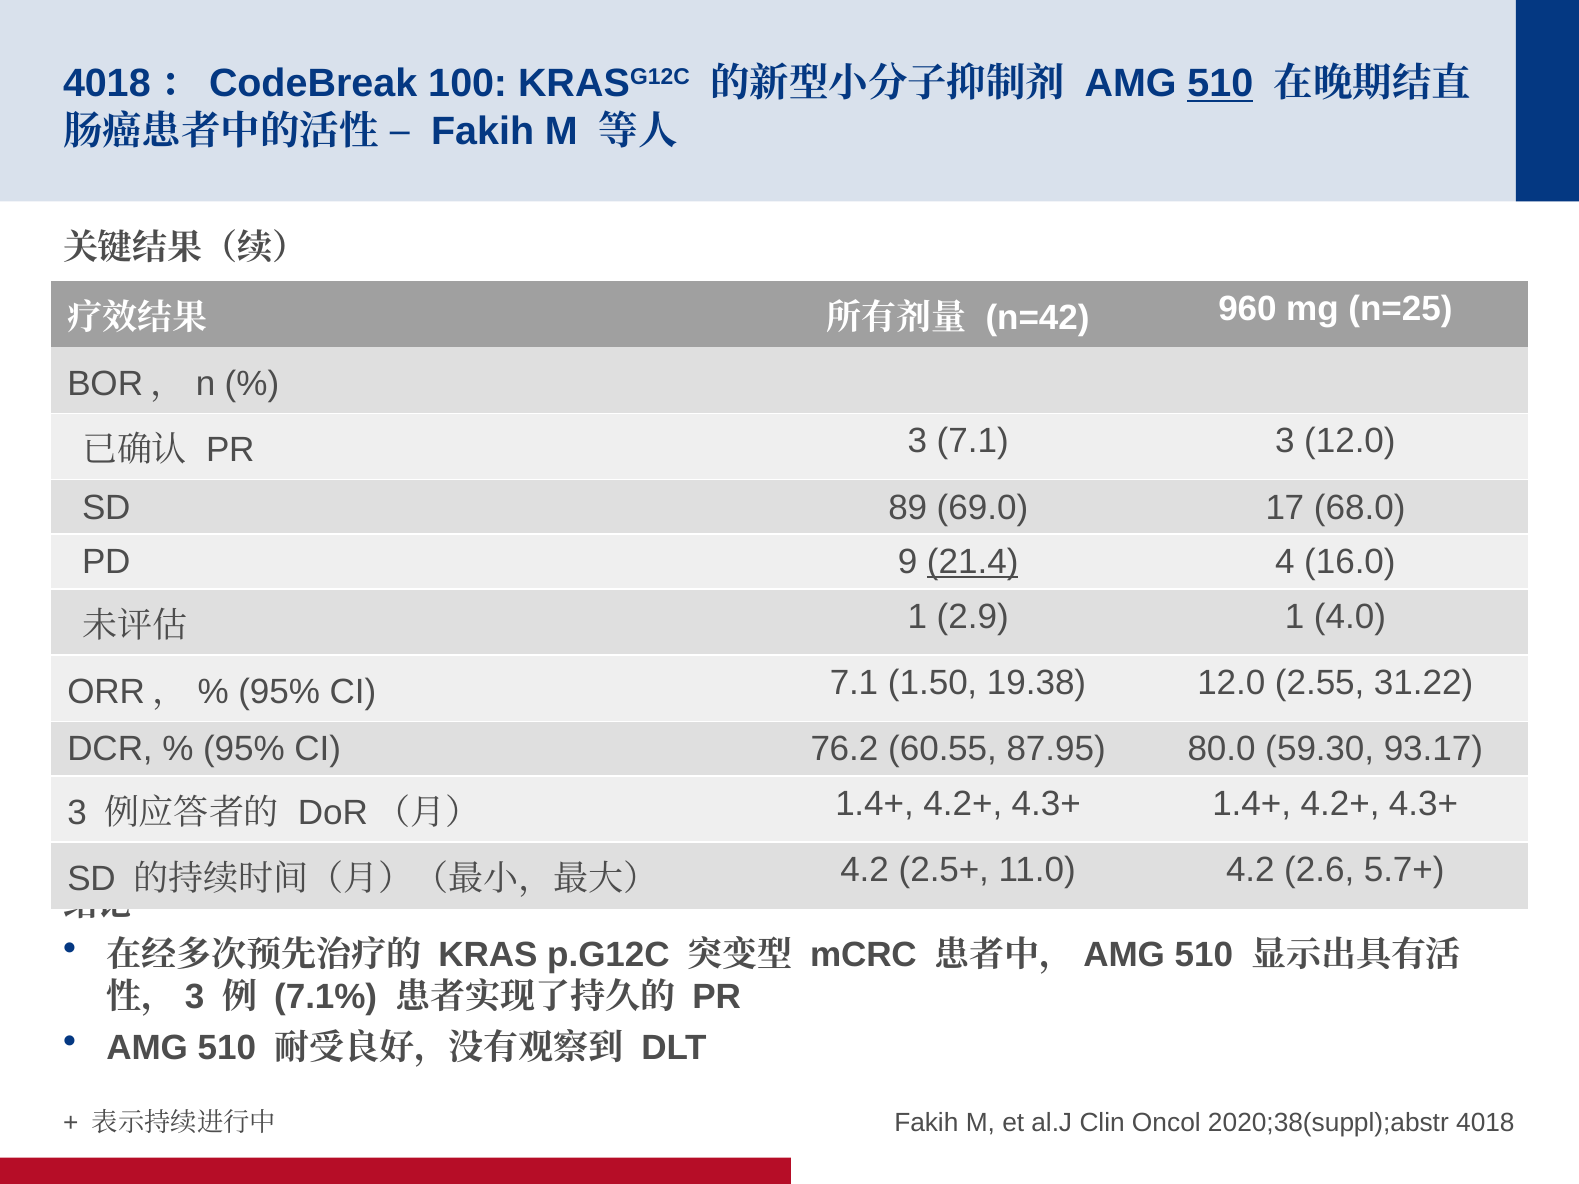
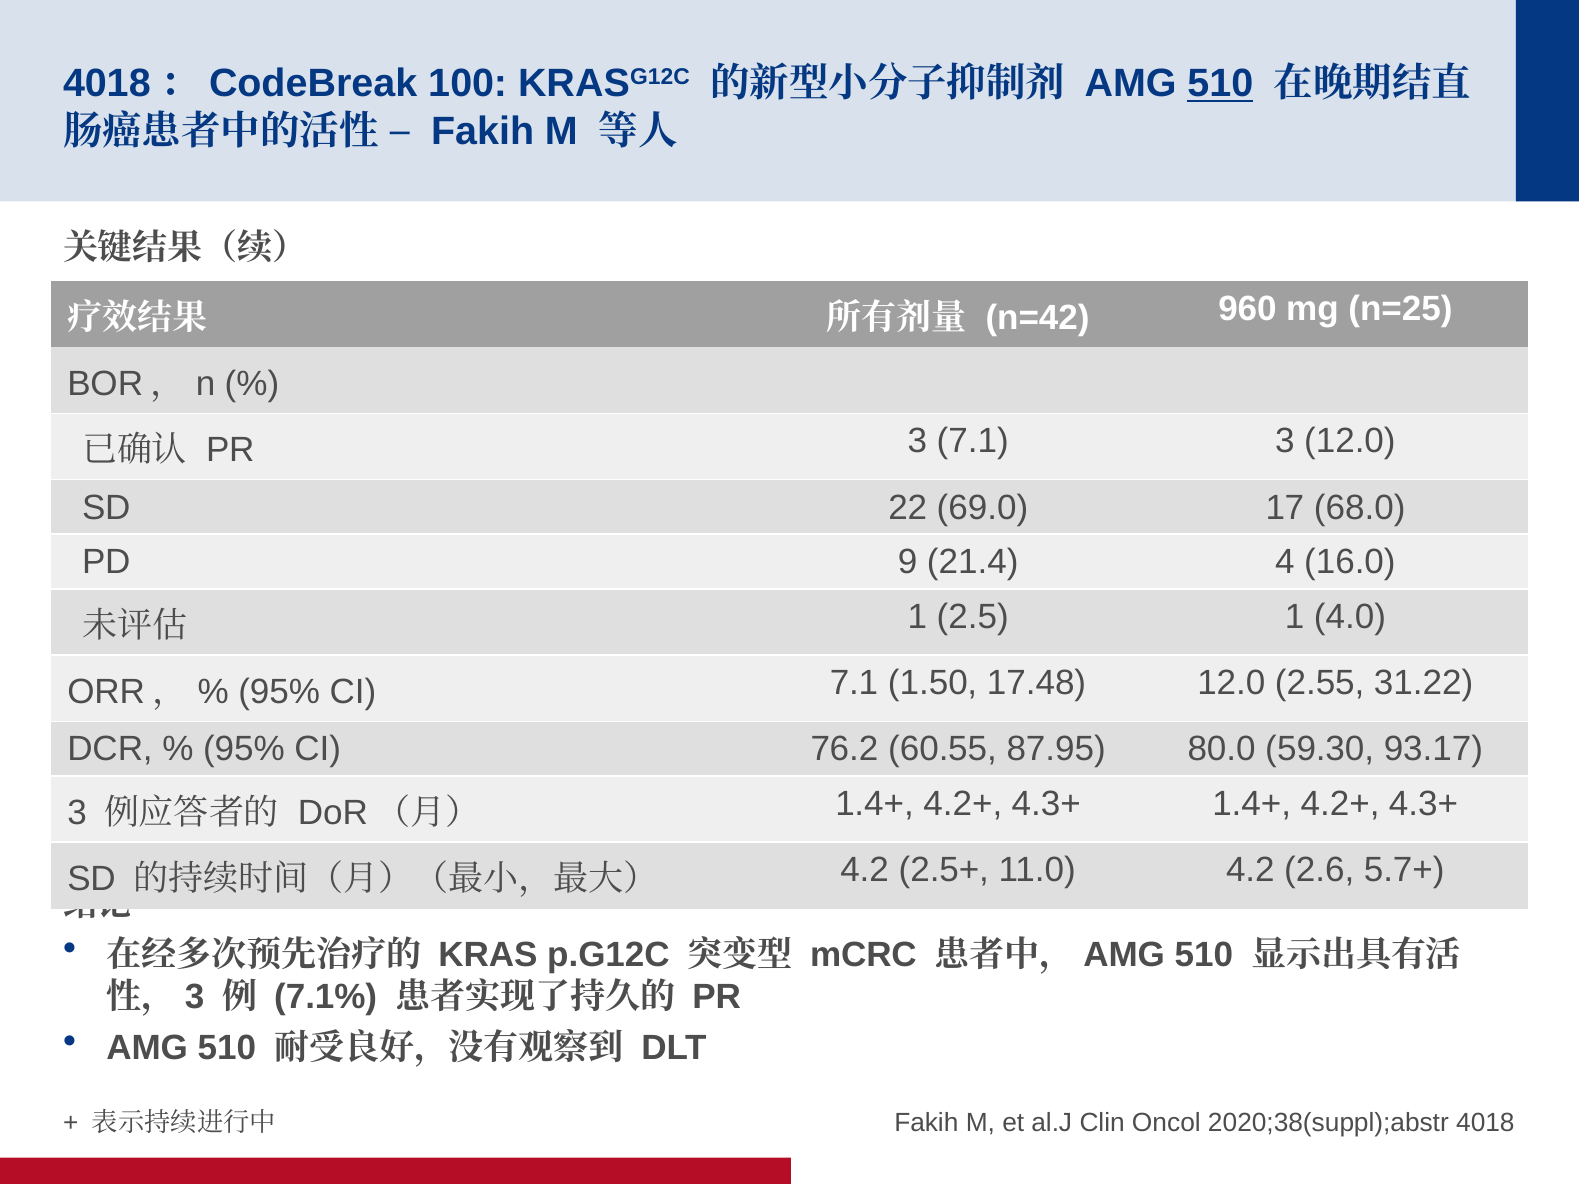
89: 89 -> 22 (908, 508)
21.4 underline: present -> none (973, 562)
2.9: 2.9 -> 2.5 (973, 617)
19.38: 19.38 -> 17.48 (1037, 683)
